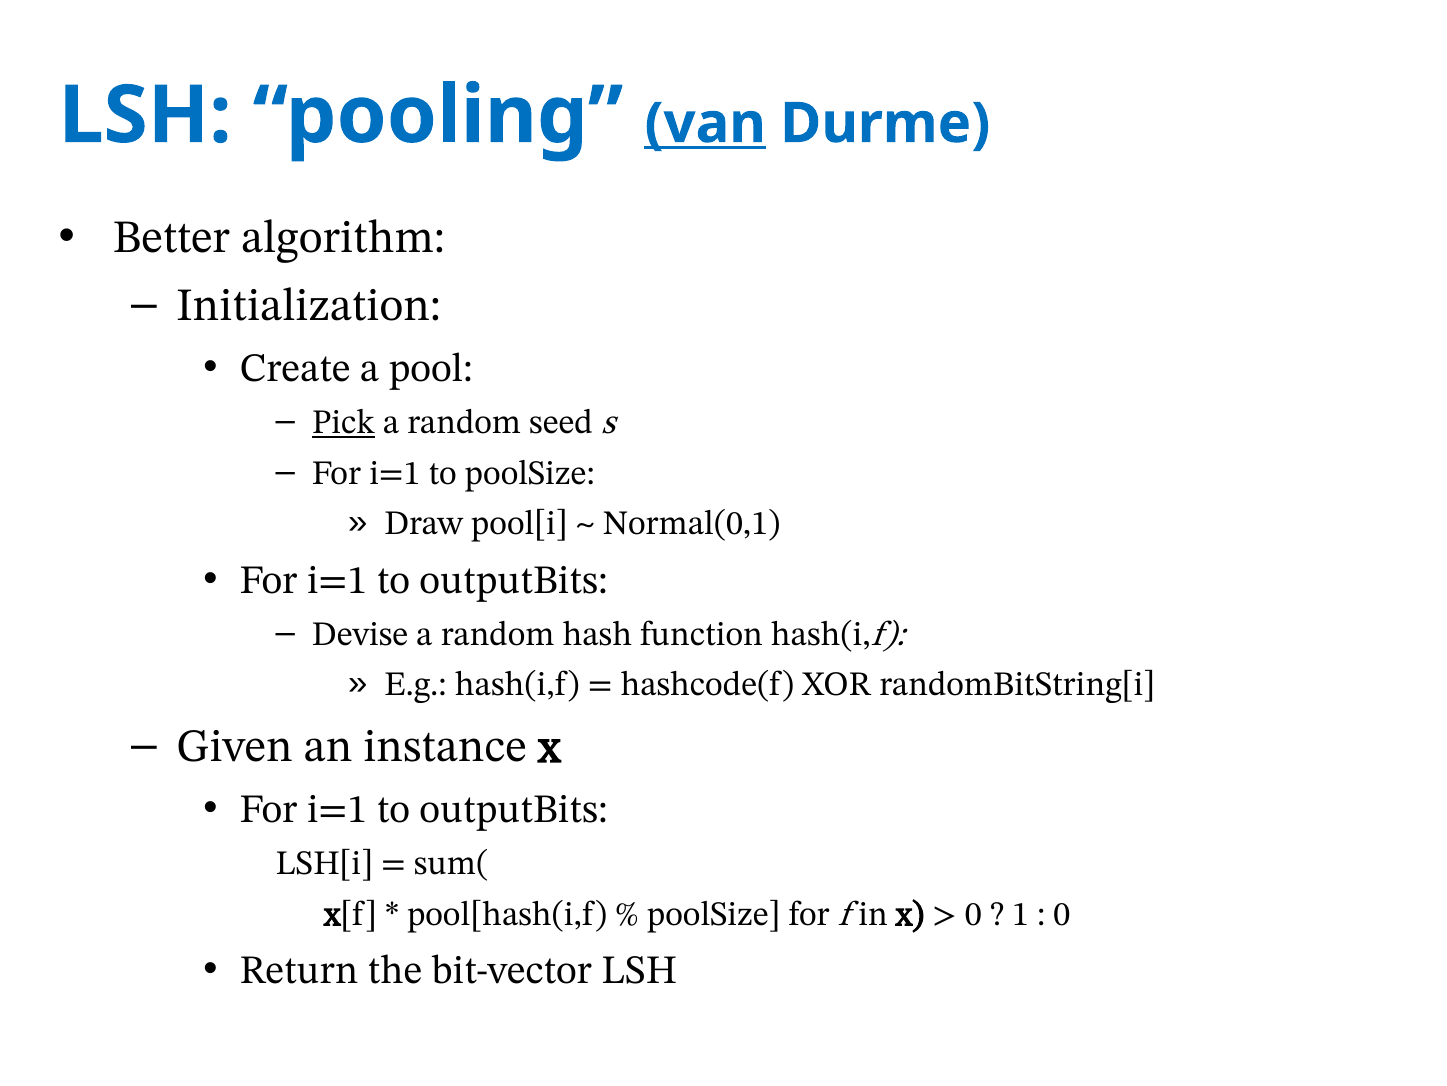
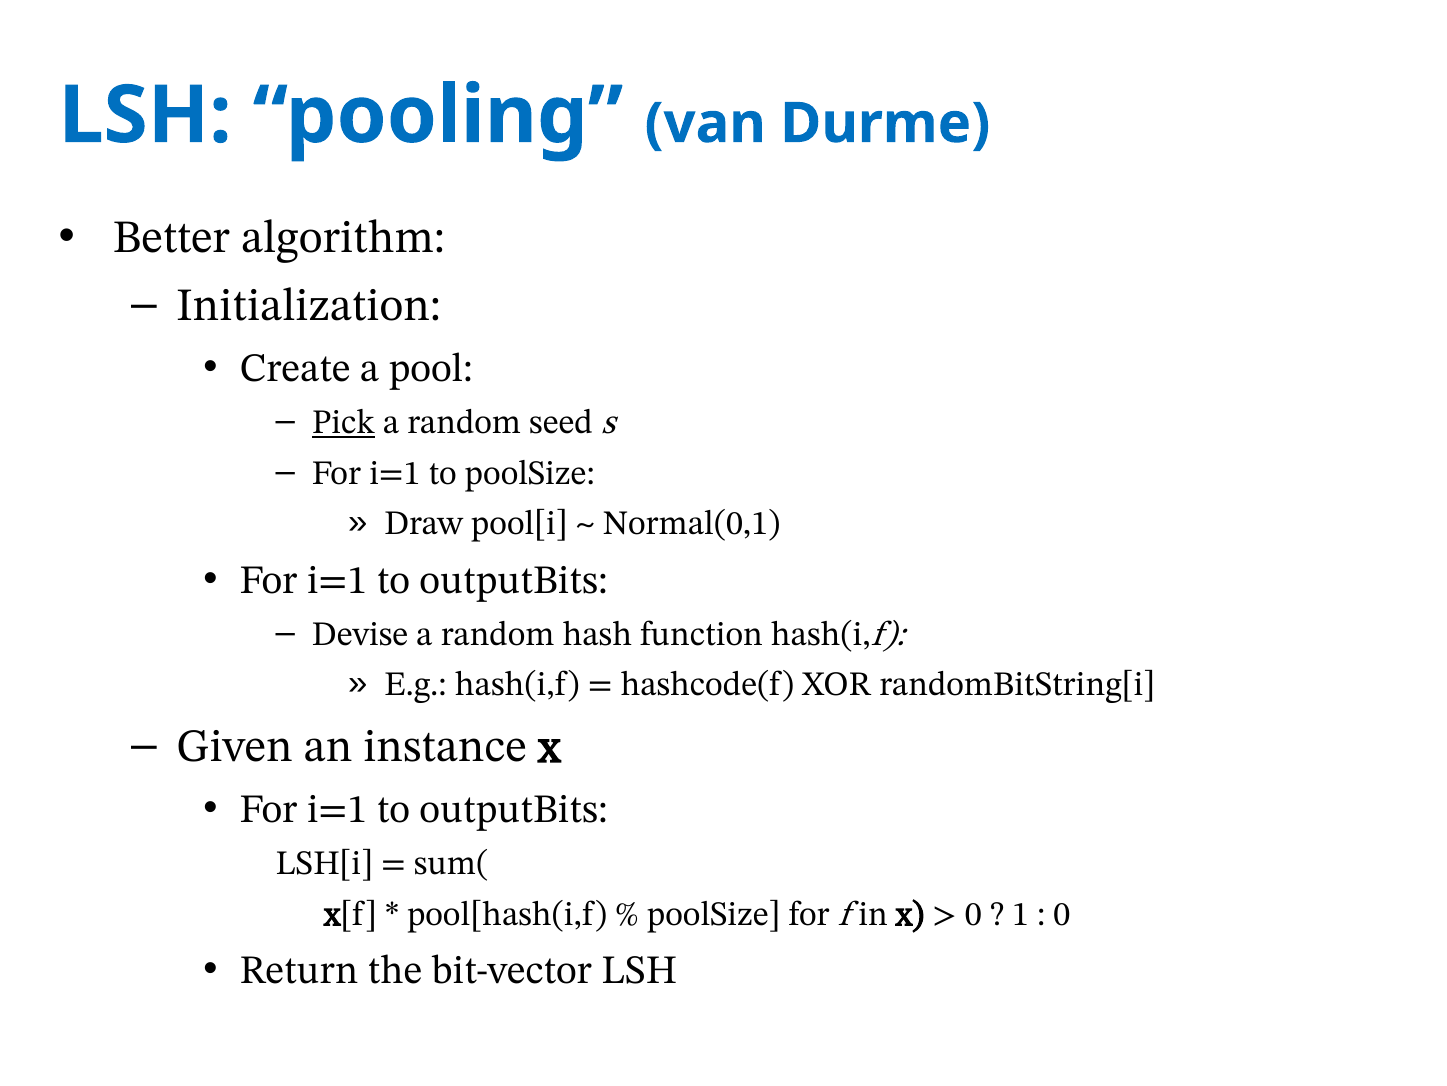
van underline: present -> none (705, 123)
